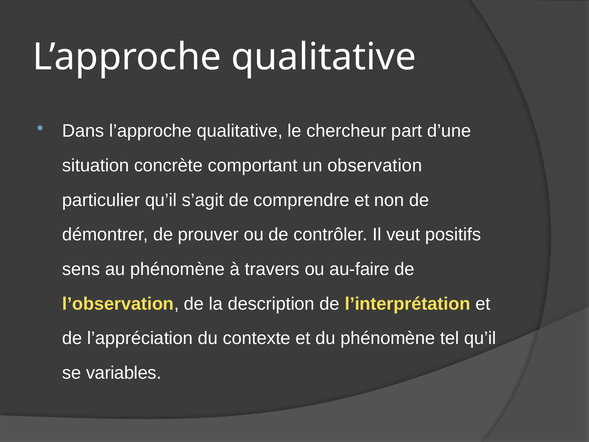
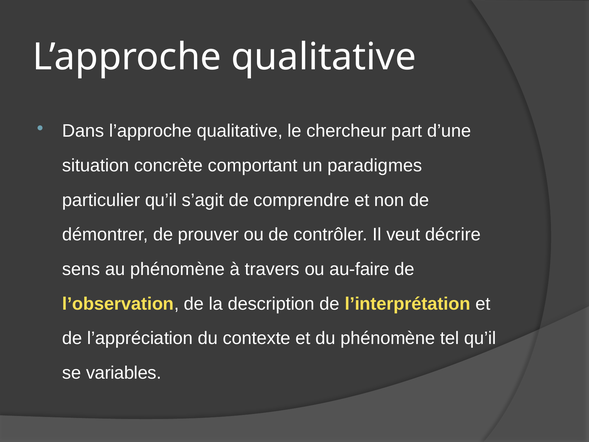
observation: observation -> paradigmes (375, 165)
positifs: positifs -> décrire (453, 235)
